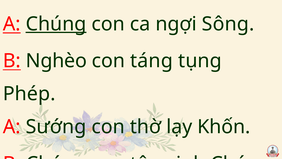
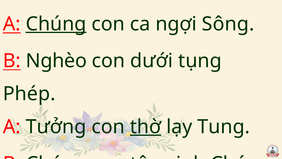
táng: táng -> dưới (152, 61)
Sướng: Sướng -> Tưởng (56, 127)
thờ underline: none -> present (146, 127)
Khốn: Khốn -> Tung (224, 127)
